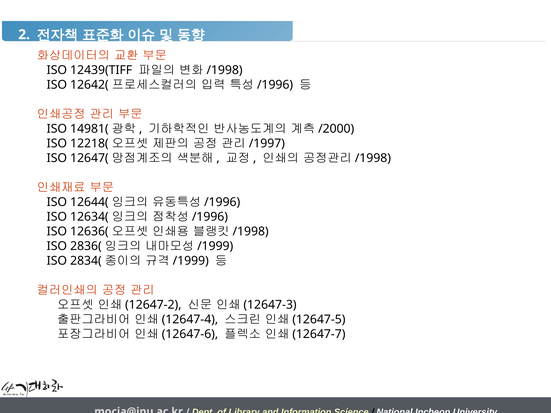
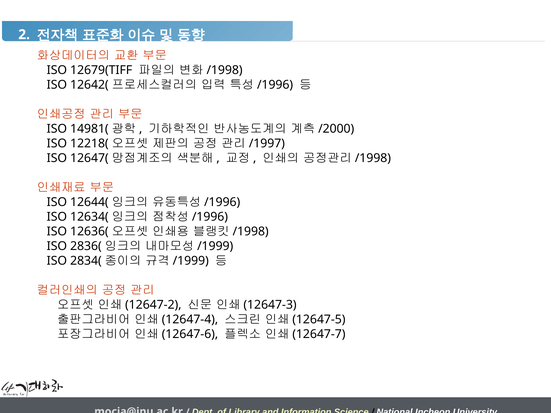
12439(TIFF: 12439(TIFF -> 12679(TIFF (101, 70)
